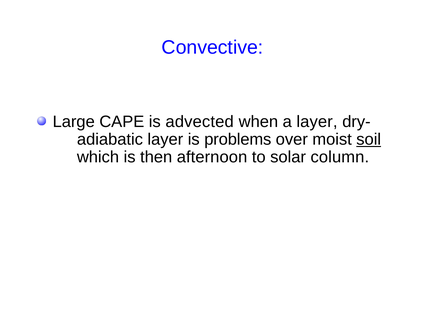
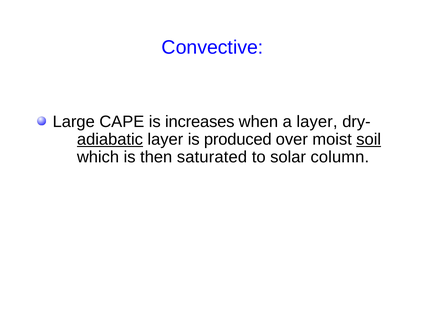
advected: advected -> increases (200, 122)
adiabatic underline: none -> present (110, 140)
problems: problems -> produced (238, 140)
afternoon: afternoon -> saturated (212, 158)
